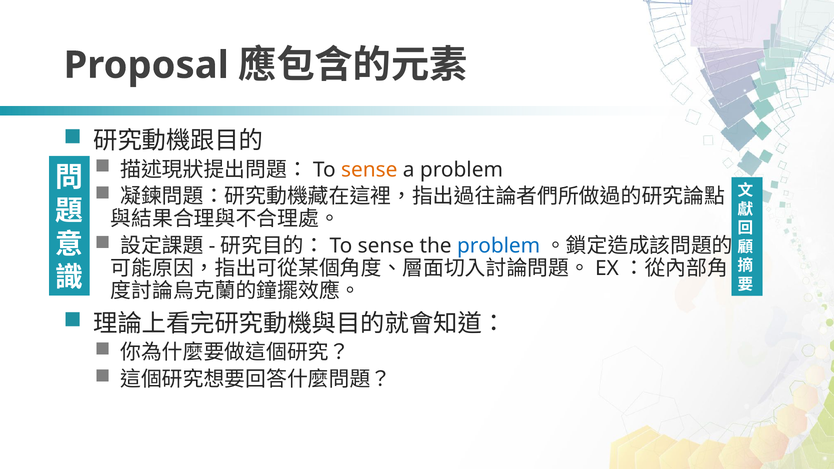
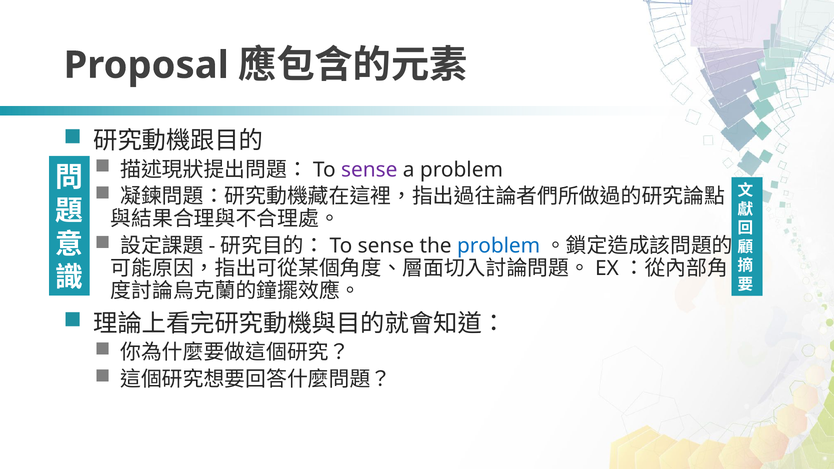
sense colour: orange -> purple (369, 170)
